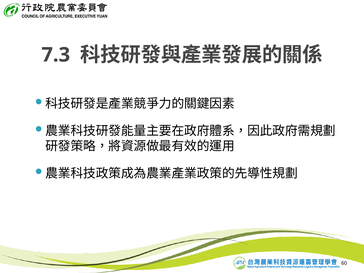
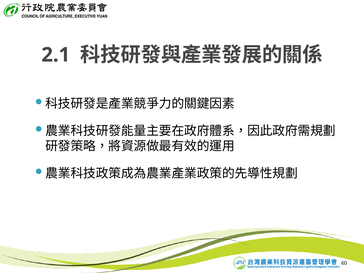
7.3: 7.3 -> 2.1 (56, 55)
